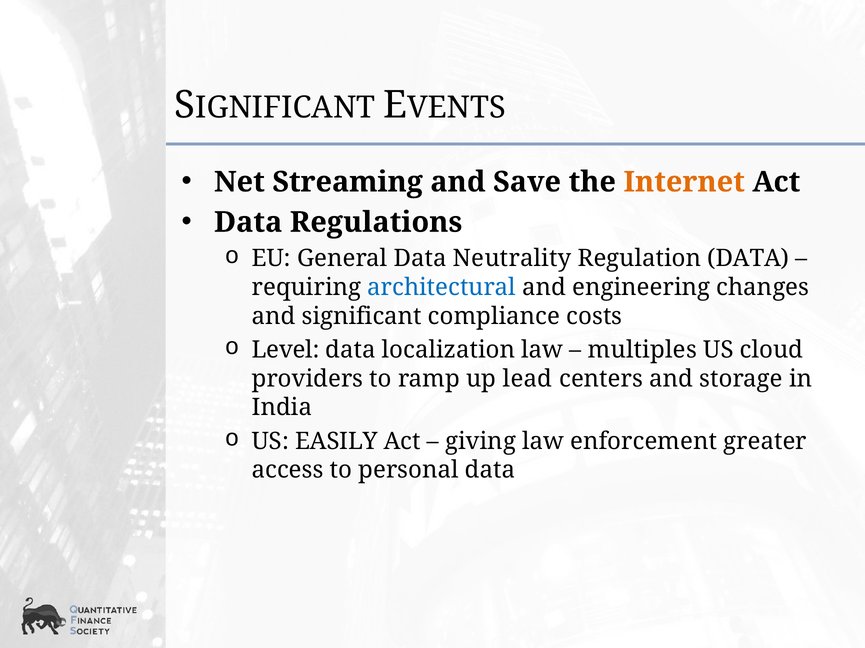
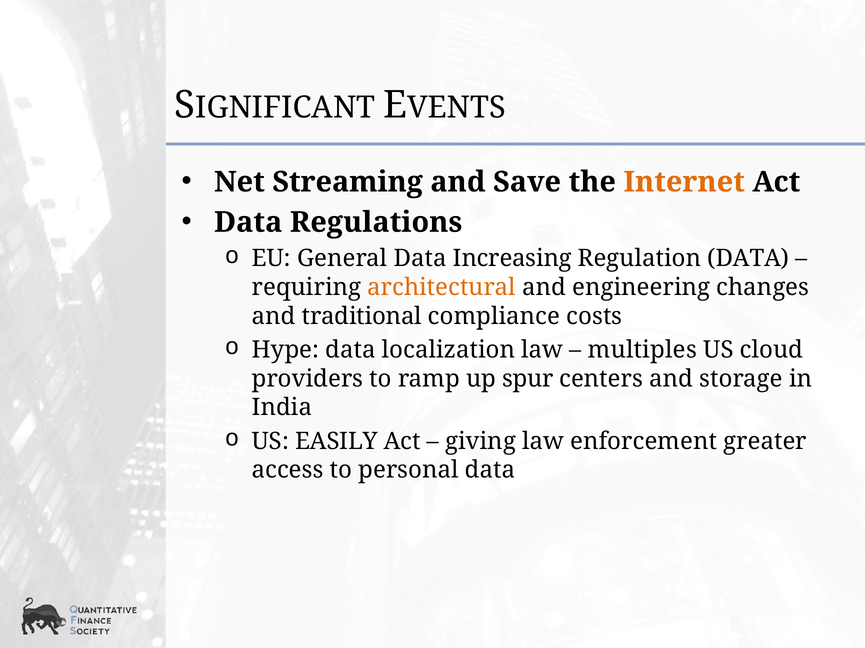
Neutrality: Neutrality -> Increasing (512, 259)
architectural colour: blue -> orange (442, 288)
significant: significant -> traditional (362, 317)
Level: Level -> Hype (285, 350)
lead: lead -> spur (528, 379)
